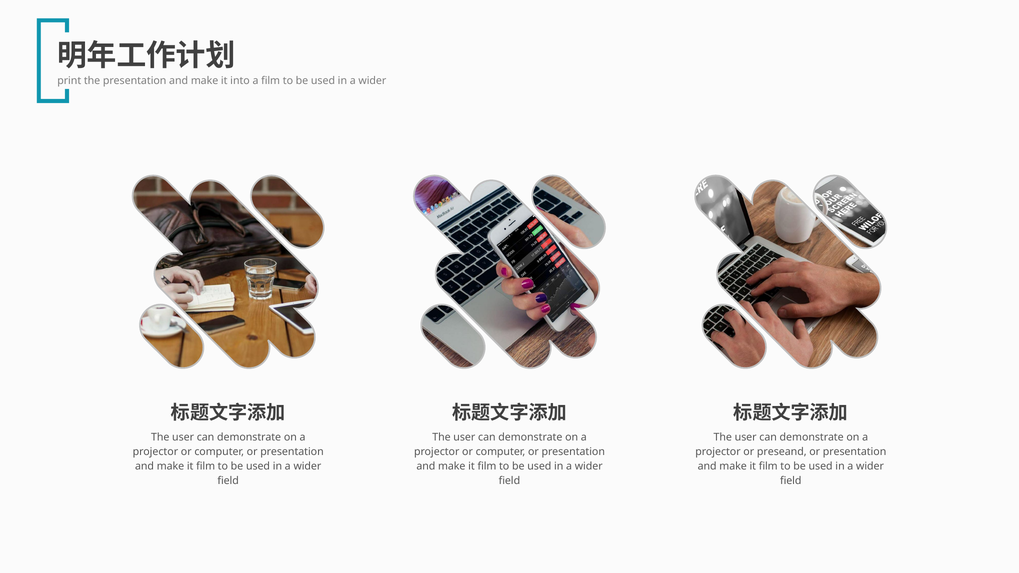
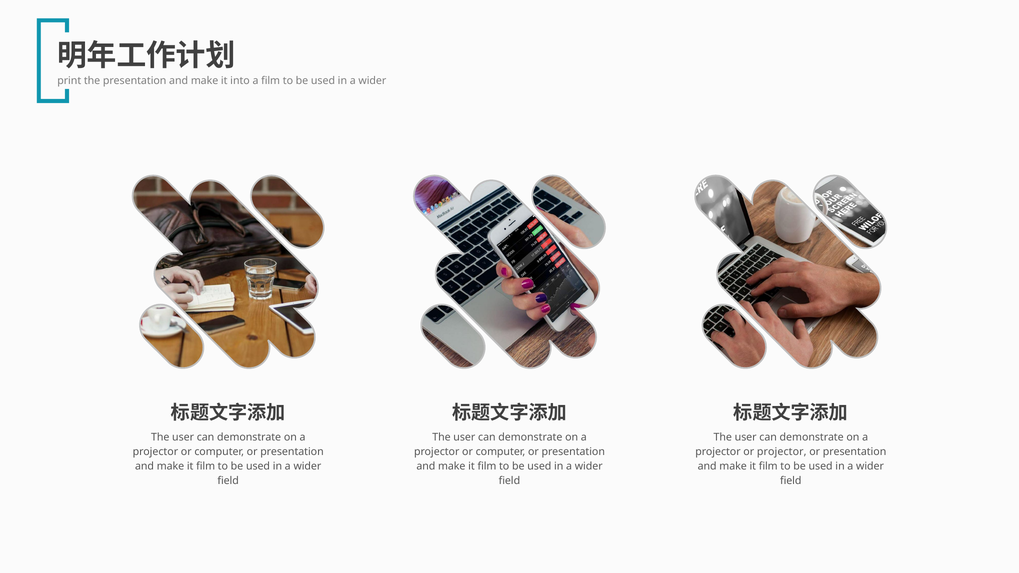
or preseand: preseand -> projector (782, 452)
